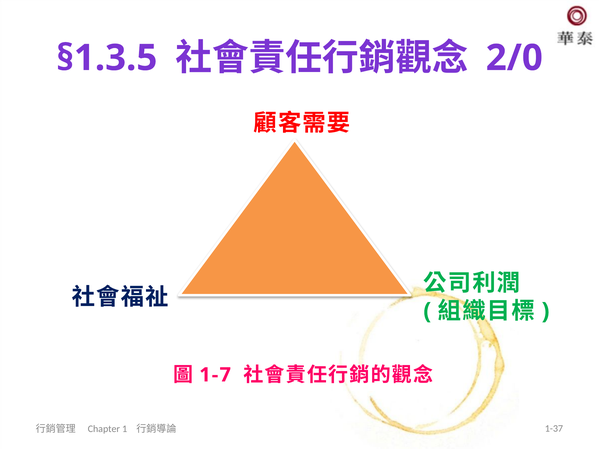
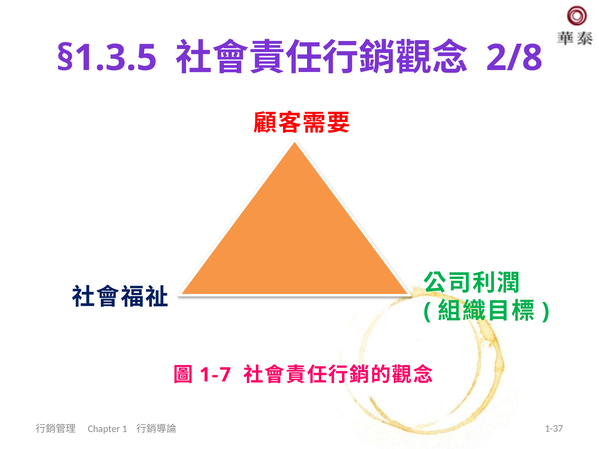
2/0: 2/0 -> 2/8 (514, 58)
